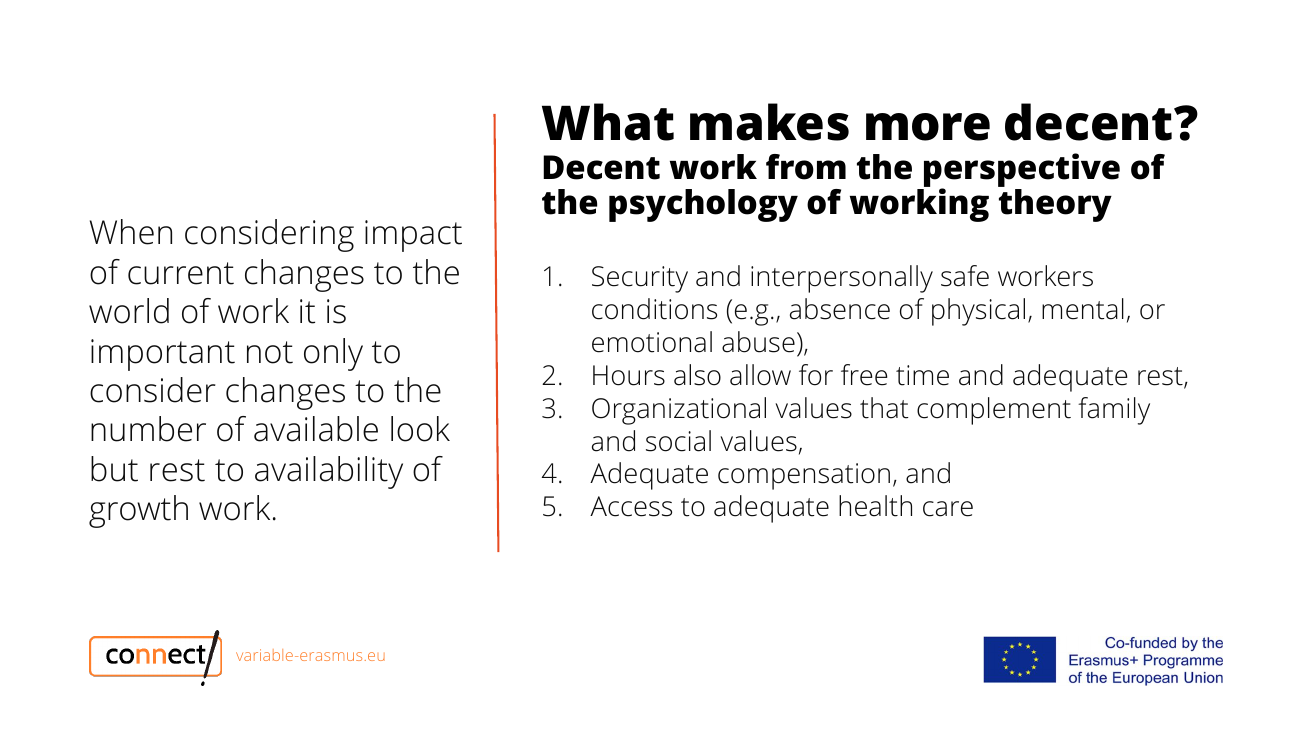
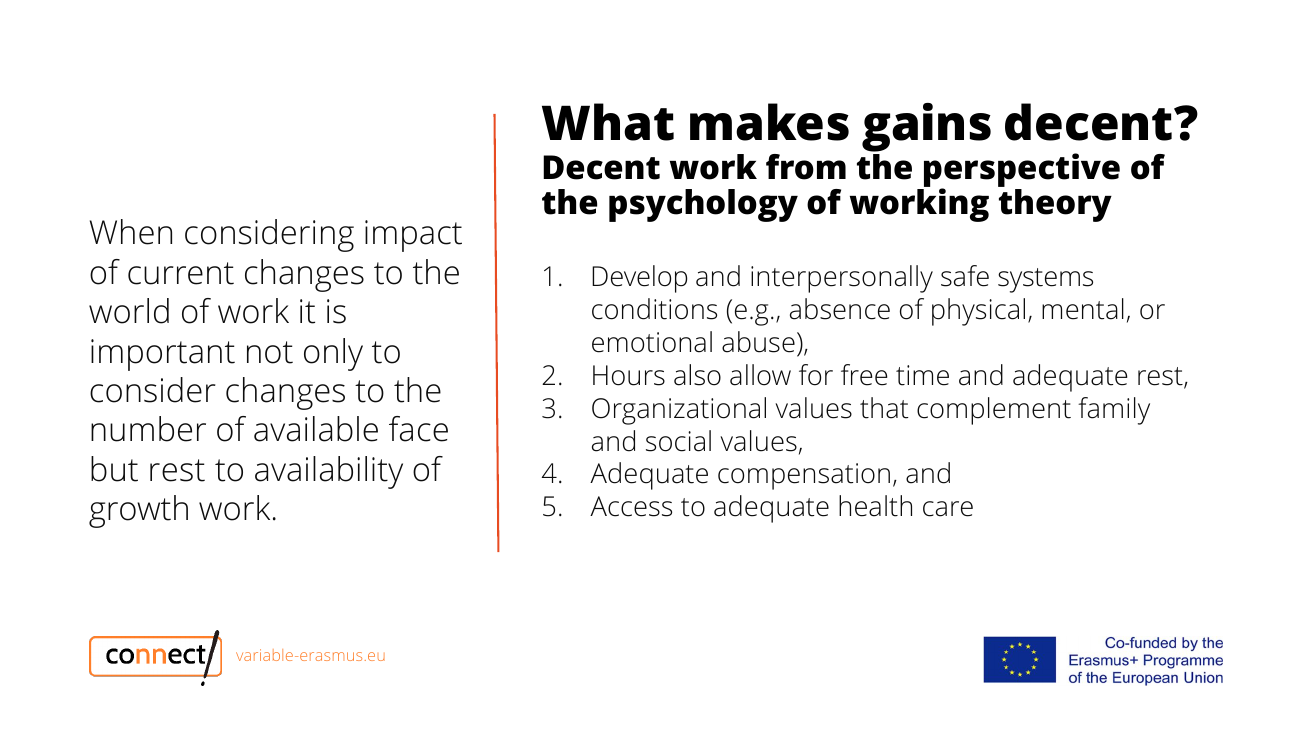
more: more -> gains (928, 125)
Security: Security -> Develop (640, 278)
workers: workers -> systems (1046, 278)
look: look -> face (419, 431)
